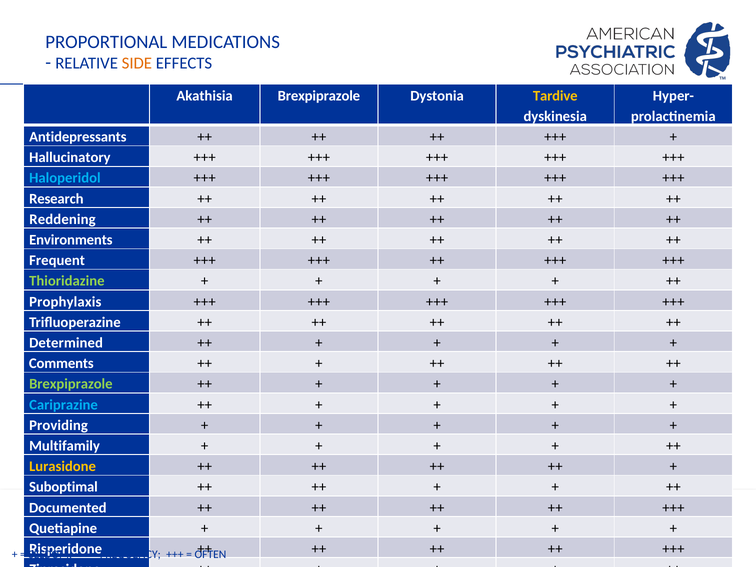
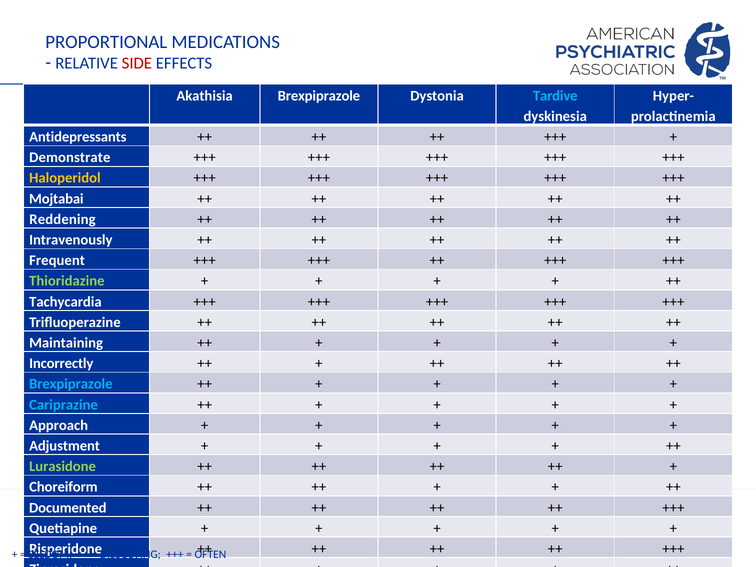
SIDE colour: orange -> red (137, 63)
Tardive colour: yellow -> light blue (555, 96)
Hallucinatory: Hallucinatory -> Demonstrate (70, 158)
Haloperidol colour: light blue -> yellow (65, 178)
Research: Research -> Mojtabai (56, 199)
Environments: Environments -> Intravenously (71, 240)
Prophylaxis: Prophylaxis -> Tachycardia (65, 302)
Determined: Determined -> Maintaining (66, 343)
Comments: Comments -> Incorrectly (61, 364)
Brexpiprazole colour: light green -> light blue (71, 384)
Providing: Providing -> Approach (59, 425)
Multifamily: Multifamily -> Adjustment (65, 446)
Lurasidone colour: yellow -> light green (63, 466)
Suboptimal: Suboptimal -> Choreiform (63, 487)
FREQUENCY: FREQUENCY -> DISSOLVING (130, 554)
